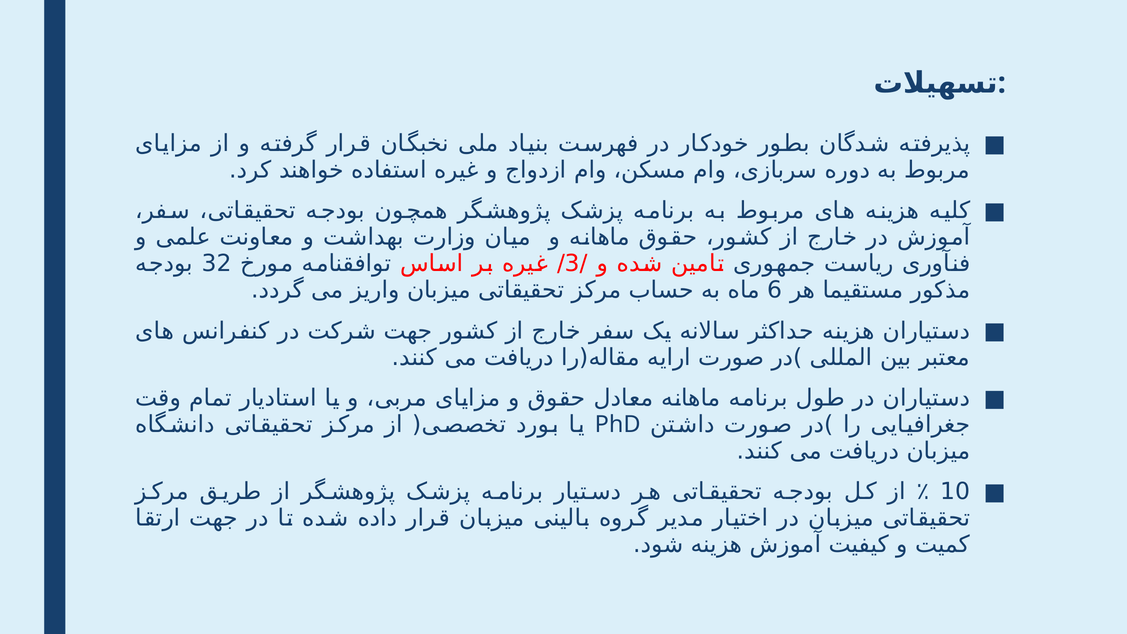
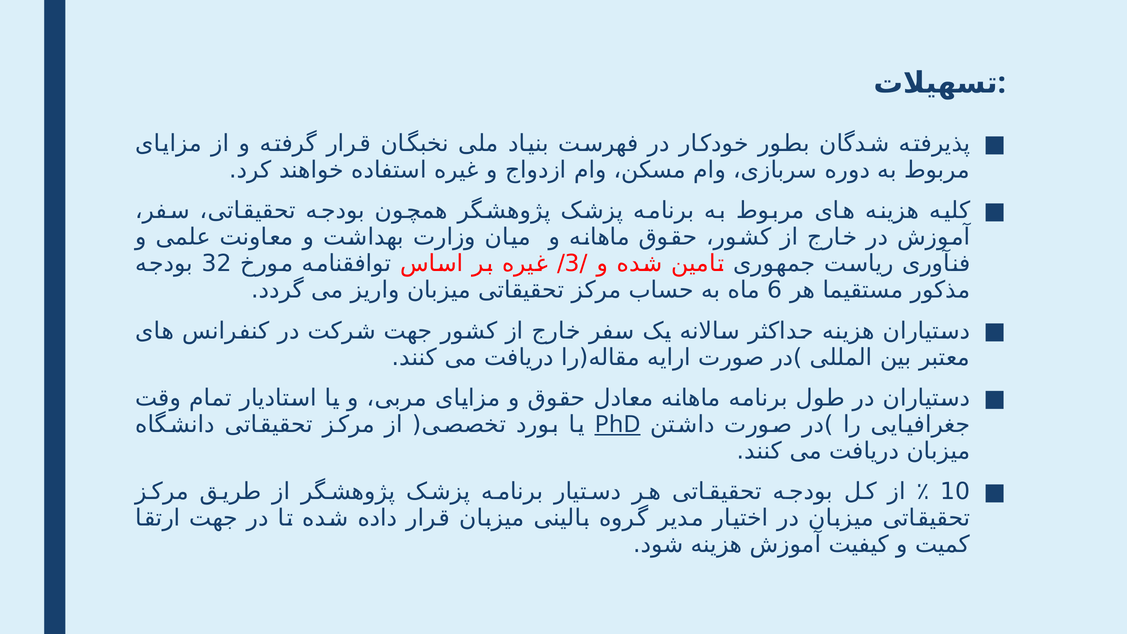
PhD underline: none -> present (618, 424)
